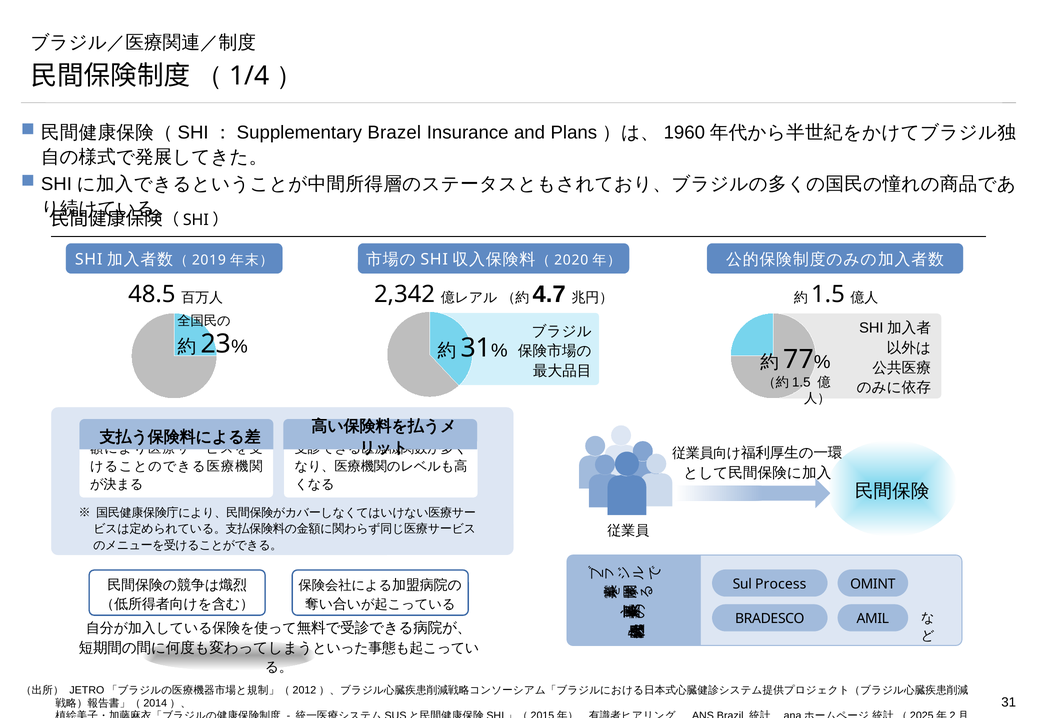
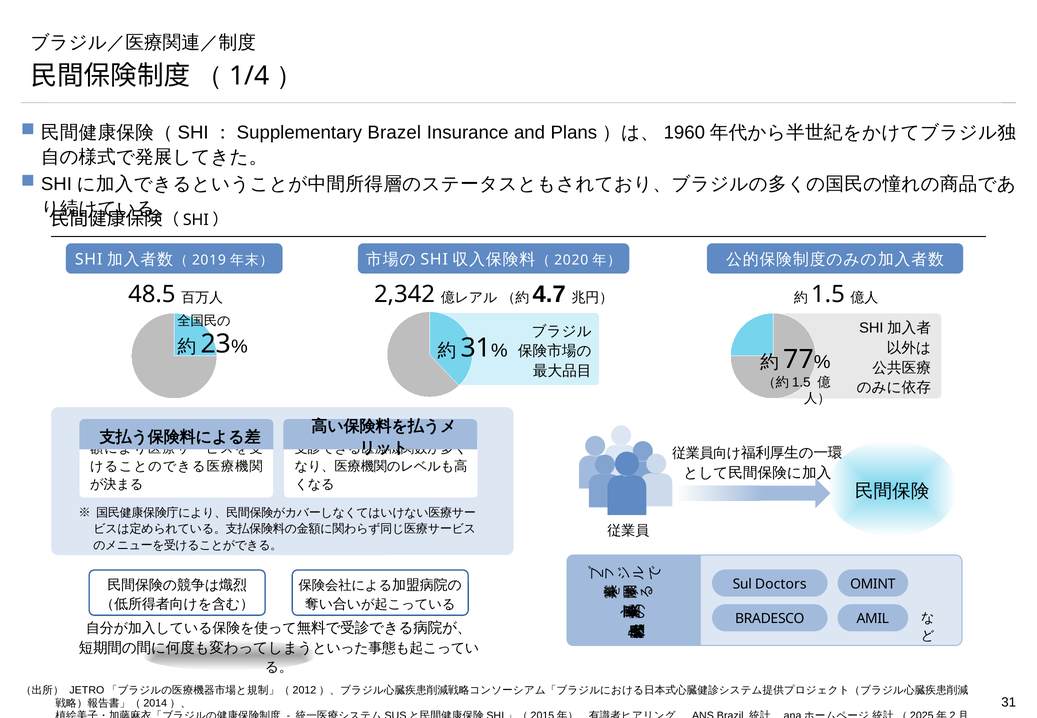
Process: Process -> Doctors (781, 584)
